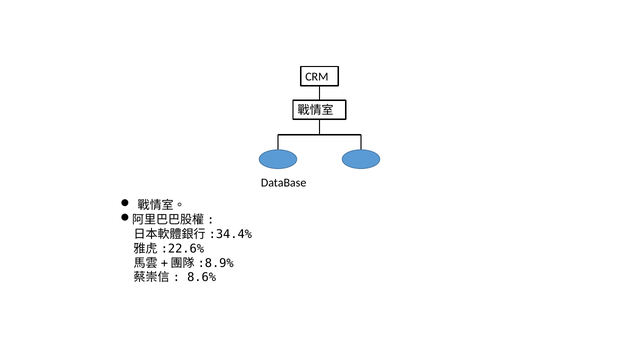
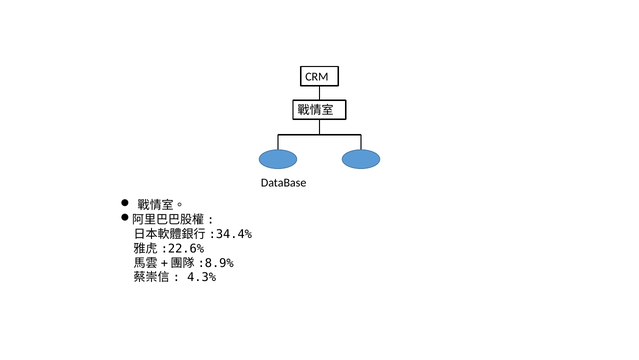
8.6%: 8.6% -> 4.3% (202, 277)
